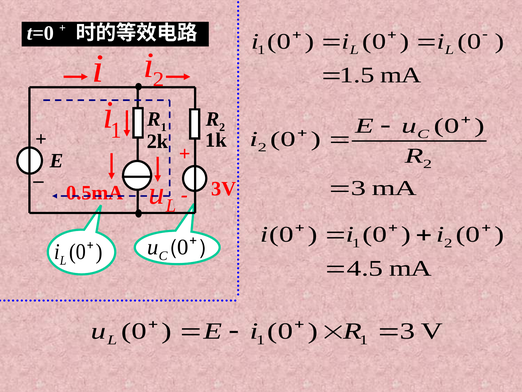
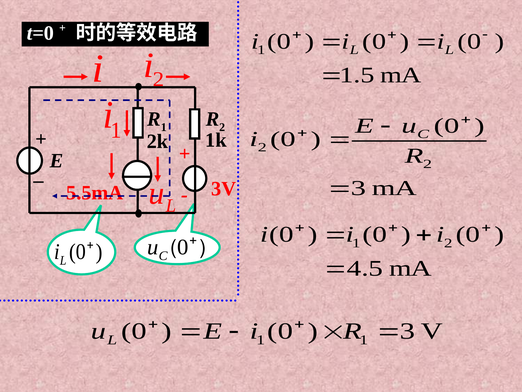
0.5mA: 0.5mA -> 5.5mA (95, 192)
